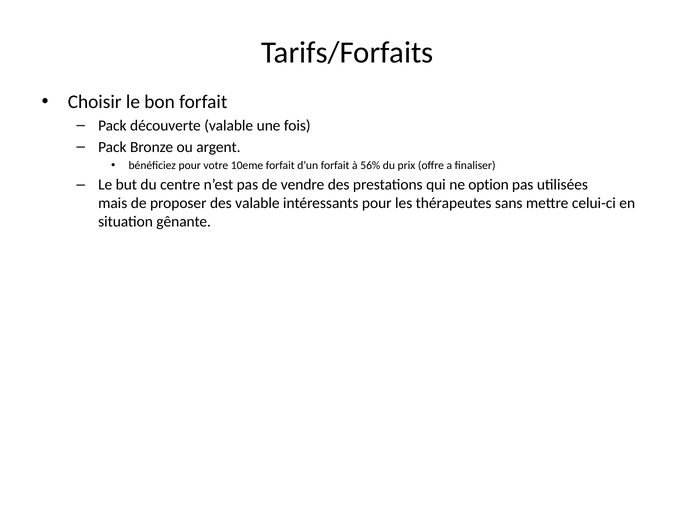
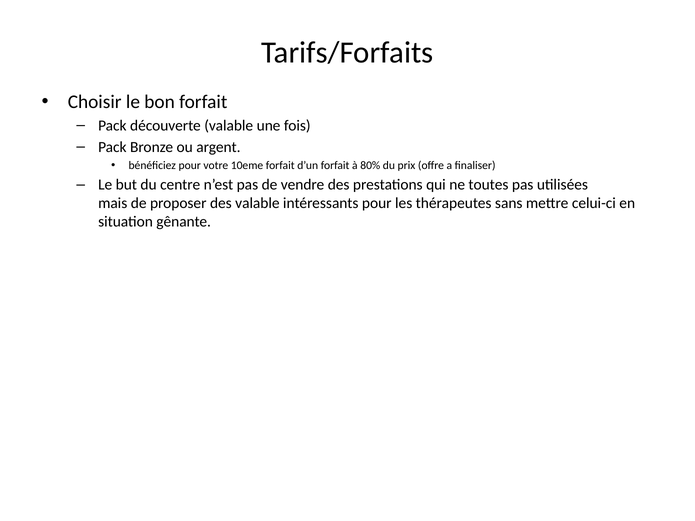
56%: 56% -> 80% (370, 165)
option: option -> toutes (488, 185)
